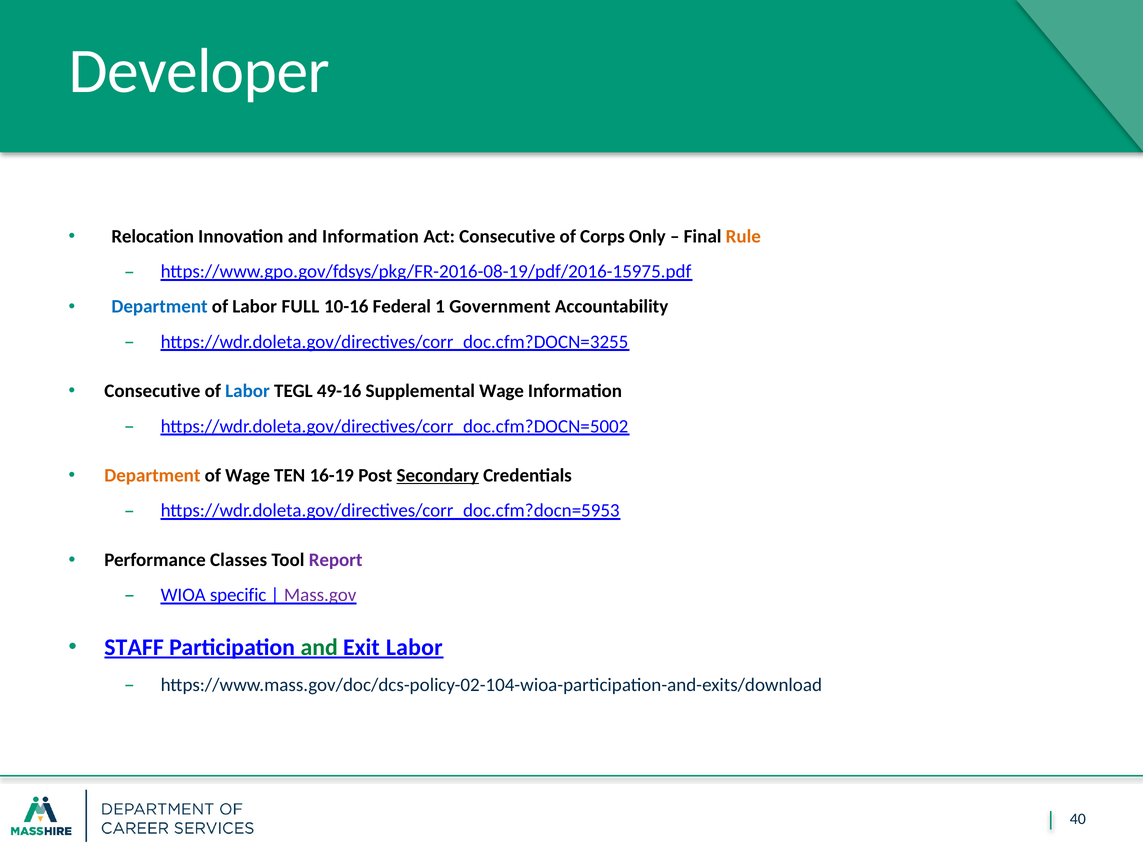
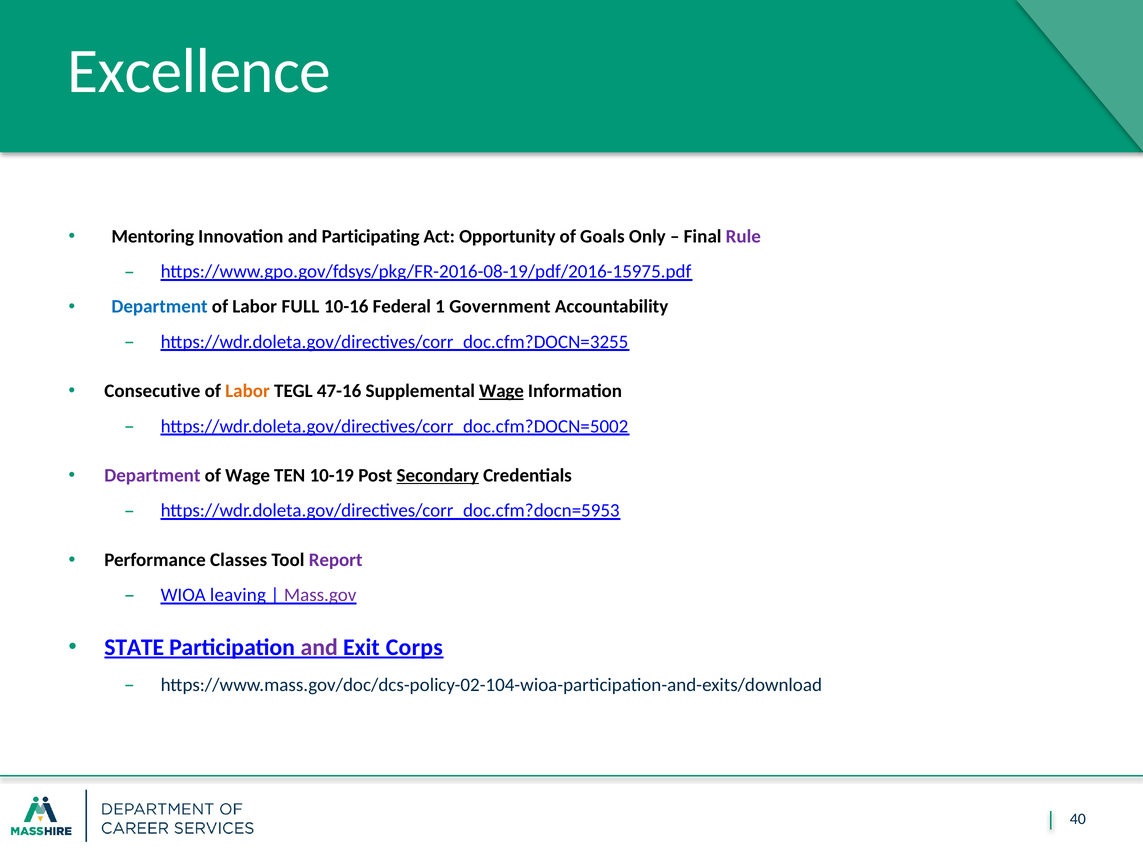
Developer: Developer -> Excellence (199, 71)
Relocation: Relocation -> Mentoring (153, 236)
and Information: Information -> Participating (371, 236)
Act Consecutive: Consecutive -> Opportunity (507, 236)
Corps: Corps -> Goals (602, 236)
Rule colour: orange -> purple (743, 236)
Labor colour: blue -> orange (248, 391)
49-16: 49-16 -> 47-16 (339, 391)
Wage underline: none -> present (502, 391)
Department colour: orange -> purple (152, 475)
16-19: 16-19 -> 10-19 (332, 475)
specific: specific -> leaving (238, 595)
STAFF: STAFF -> STATE (134, 647)
and colour: green -> purple (319, 647)
Exit Labor: Labor -> Corps (414, 647)
